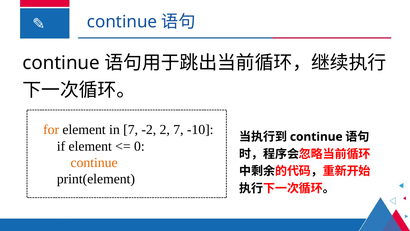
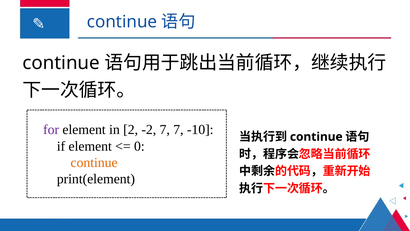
for colour: orange -> purple (51, 130)
in 7: 7 -> 2 (131, 130)
-2 2: 2 -> 7 (165, 130)
